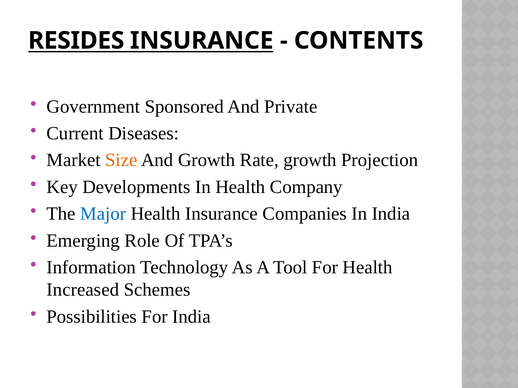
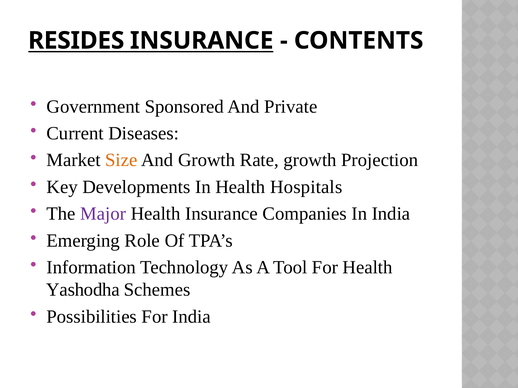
Company: Company -> Hospitals (306, 187)
Major colour: blue -> purple (103, 214)
Increased: Increased -> Yashodha (83, 290)
